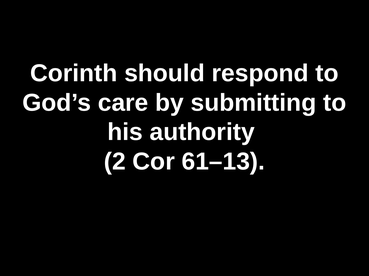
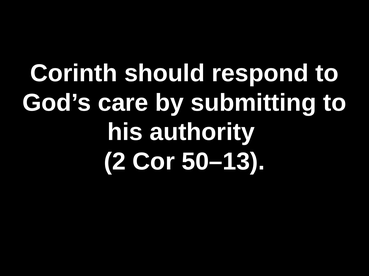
61–13: 61–13 -> 50–13 (223, 162)
